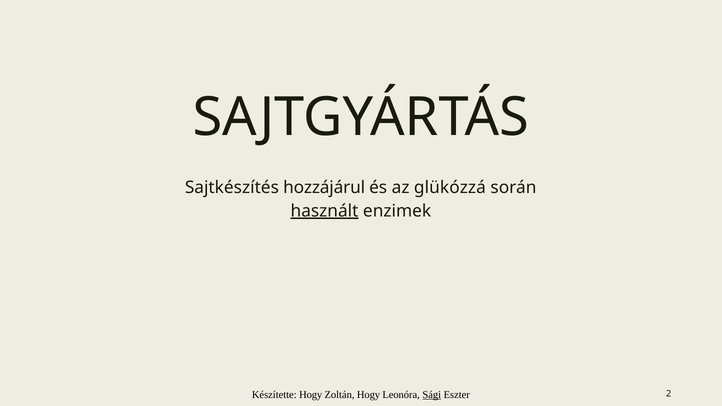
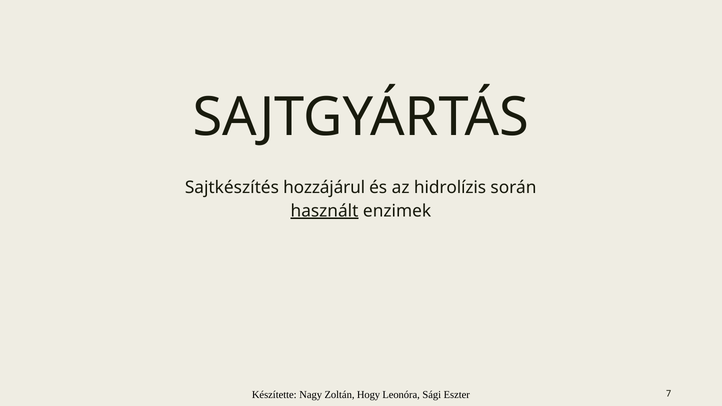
glükózzá: glükózzá -> hidrolízis (450, 188)
Készítette Hogy: Hogy -> Nagy (311, 395)
Sági underline: present -> none (432, 395)
2: 2 -> 7 (669, 394)
